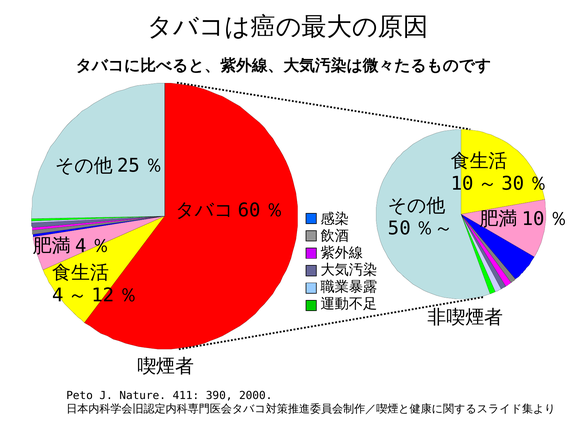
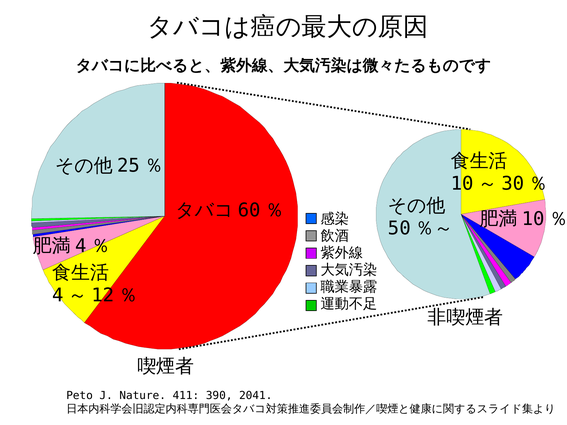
2000: 2000 -> 2041 (256, 396)
